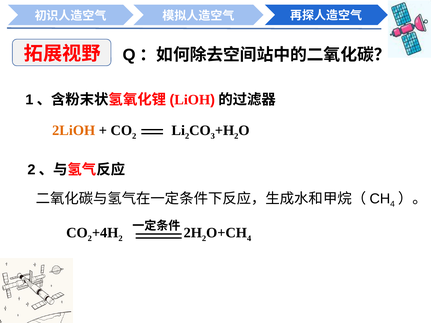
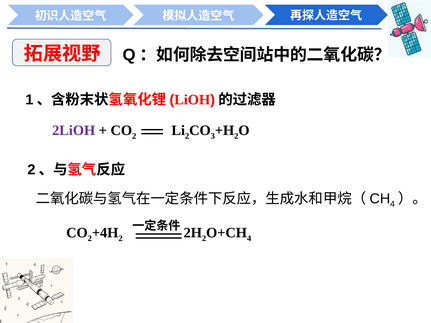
2LiOH colour: orange -> purple (74, 131)
